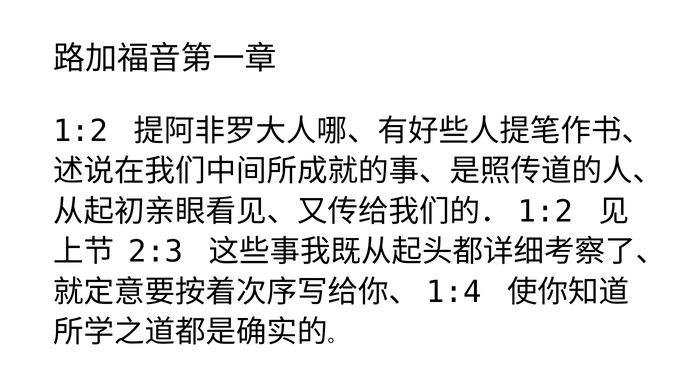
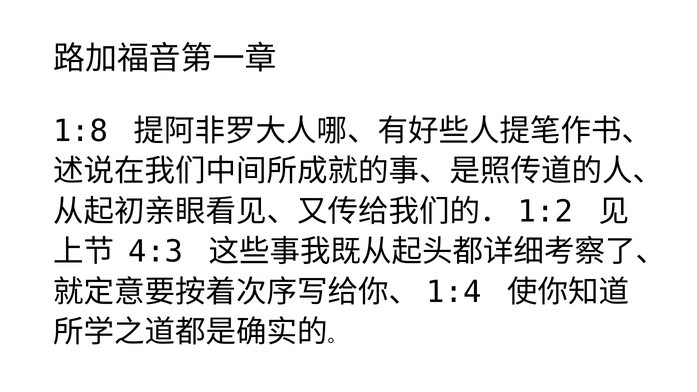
1:2: 1:2 -> 1:8 (81, 131)
2:3: 2:3 -> 4:3 (156, 252)
